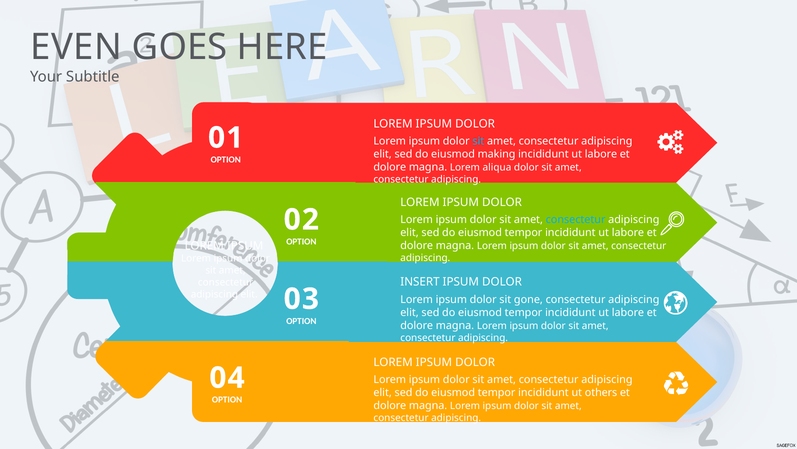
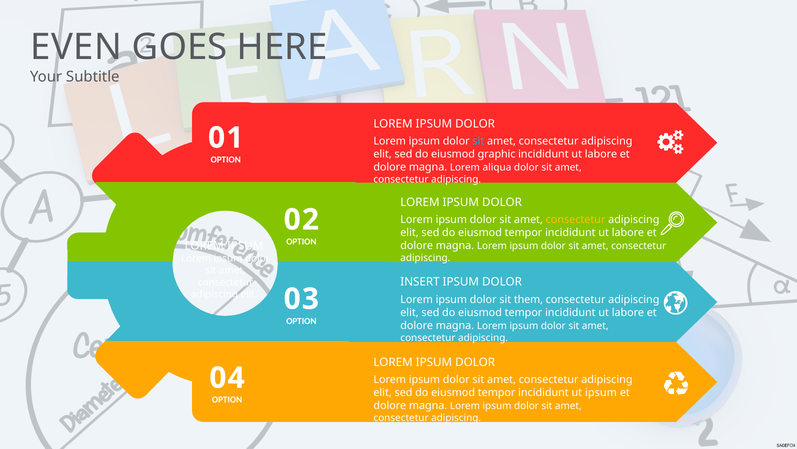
making: making -> graphic (497, 154)
consectetur colour: light blue -> yellow (576, 219)
gone: gone -> them (528, 299)
ut others: others -> ipsum (601, 392)
